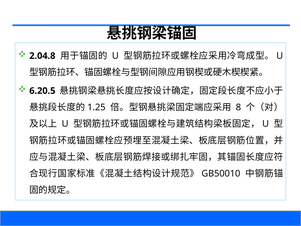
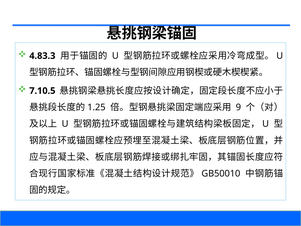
2.04.8: 2.04.8 -> 4.83.3 (42, 56)
6.20.5: 6.20.5 -> 7.10.5 (42, 91)
8: 8 -> 9 (238, 107)
